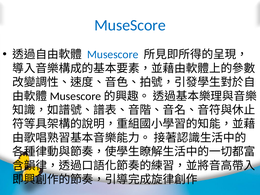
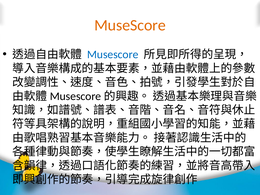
MuseScore colour: blue -> orange (130, 25)
